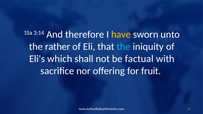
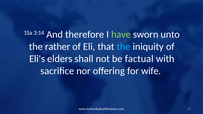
have colour: yellow -> light green (121, 35)
which: which -> elders (60, 59)
fruit: fruit -> wife (151, 71)
